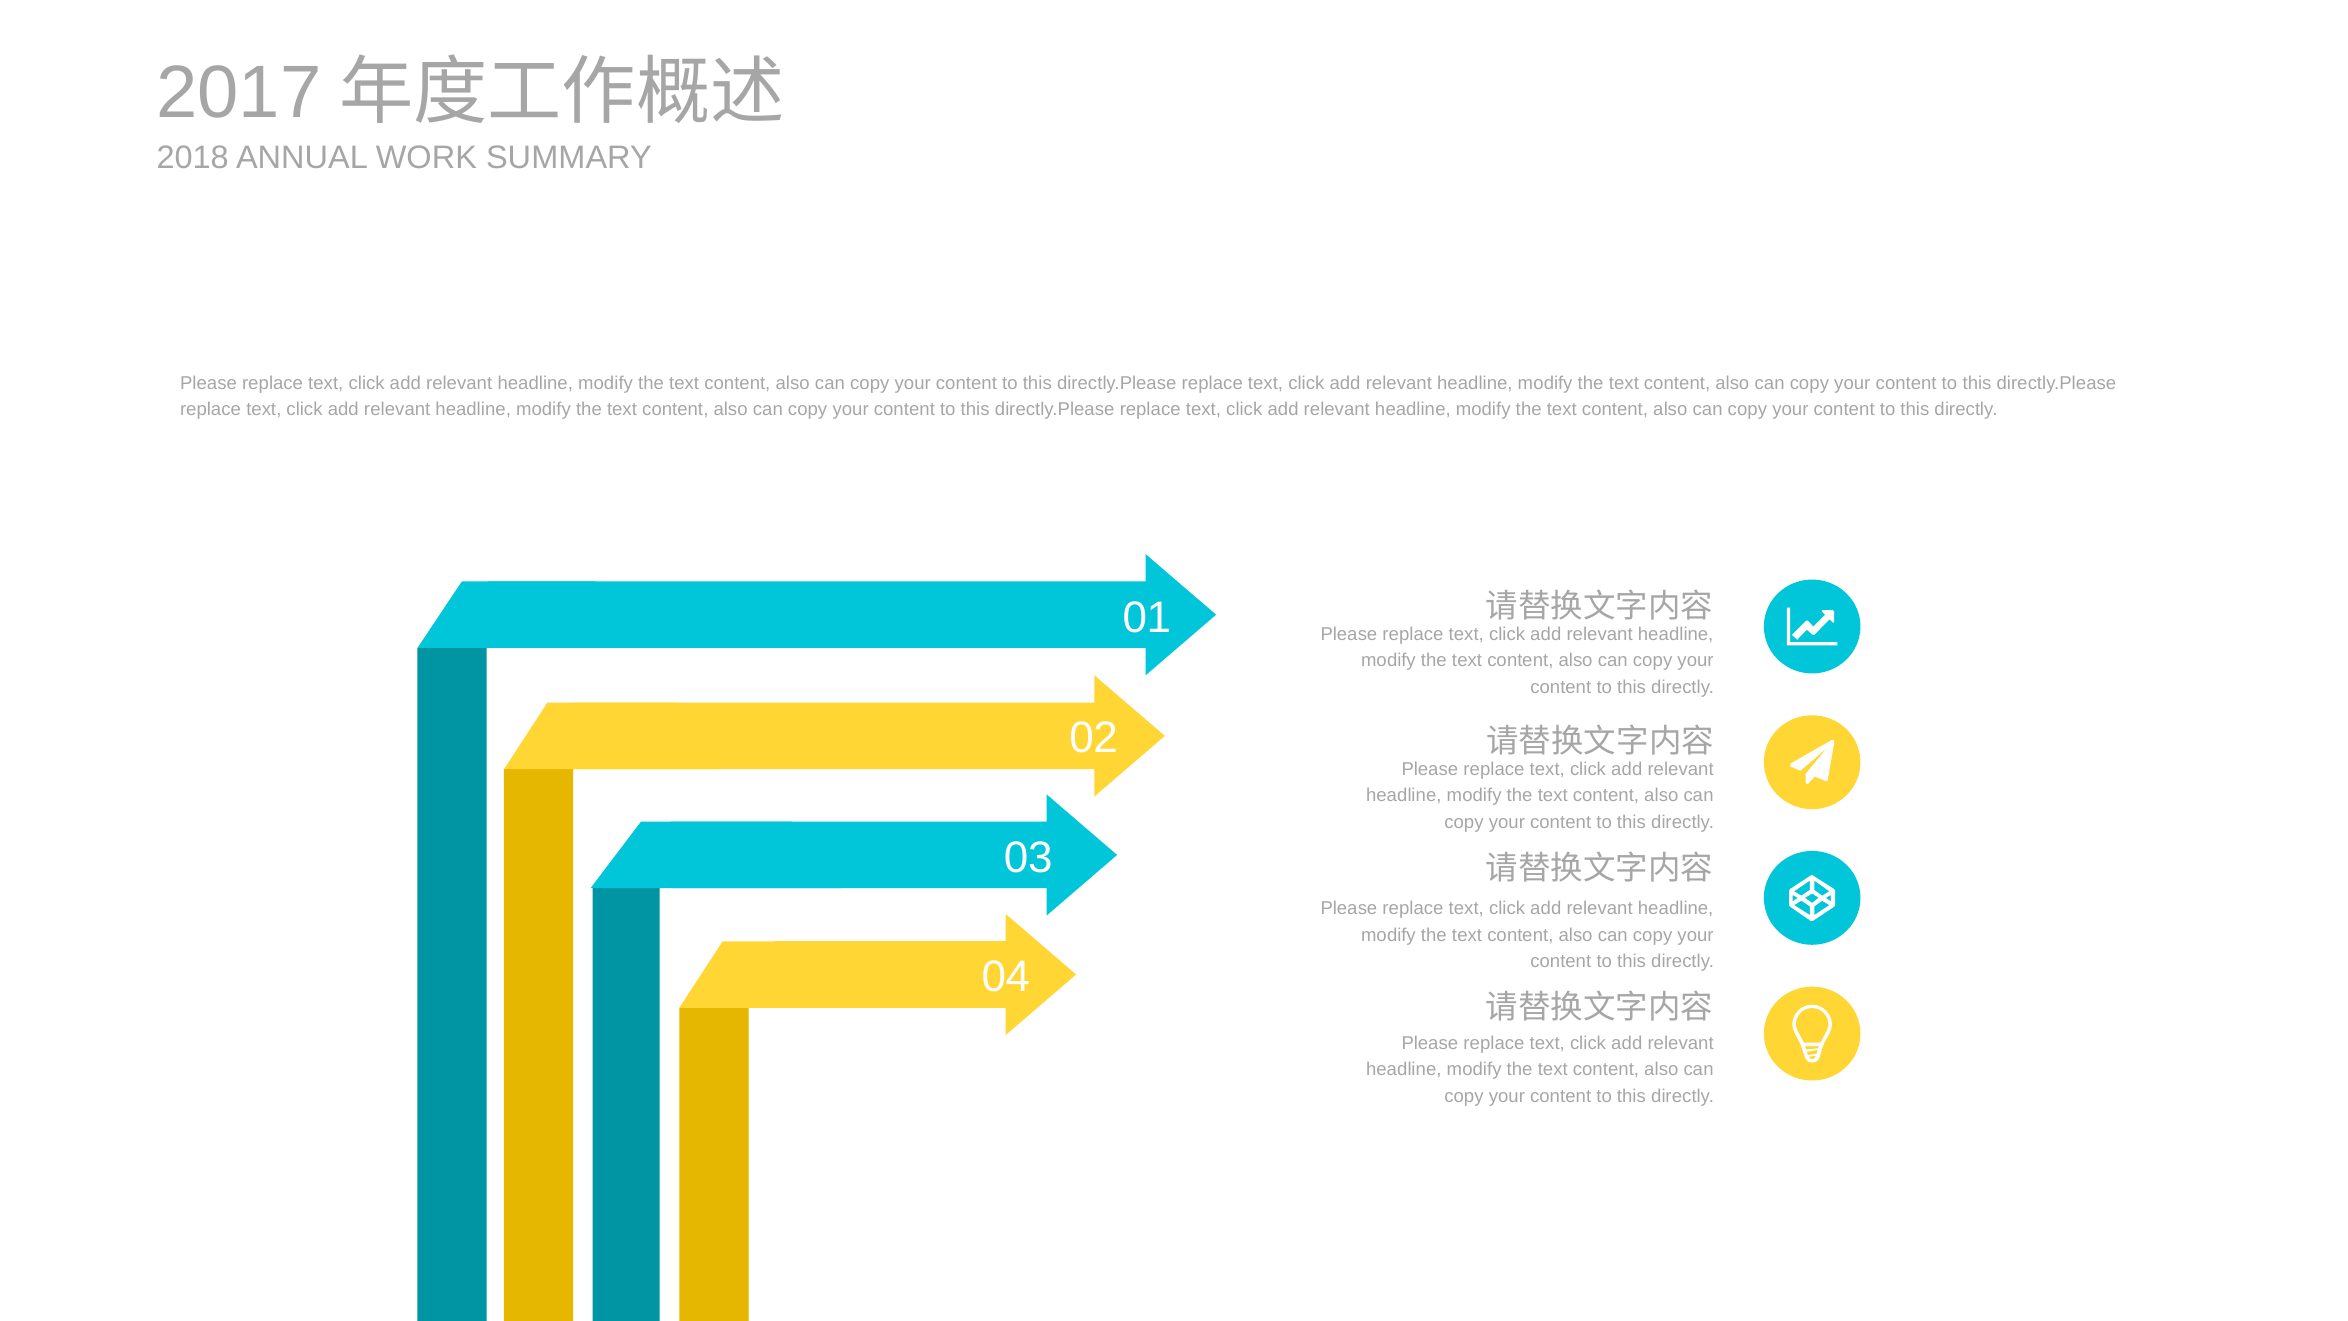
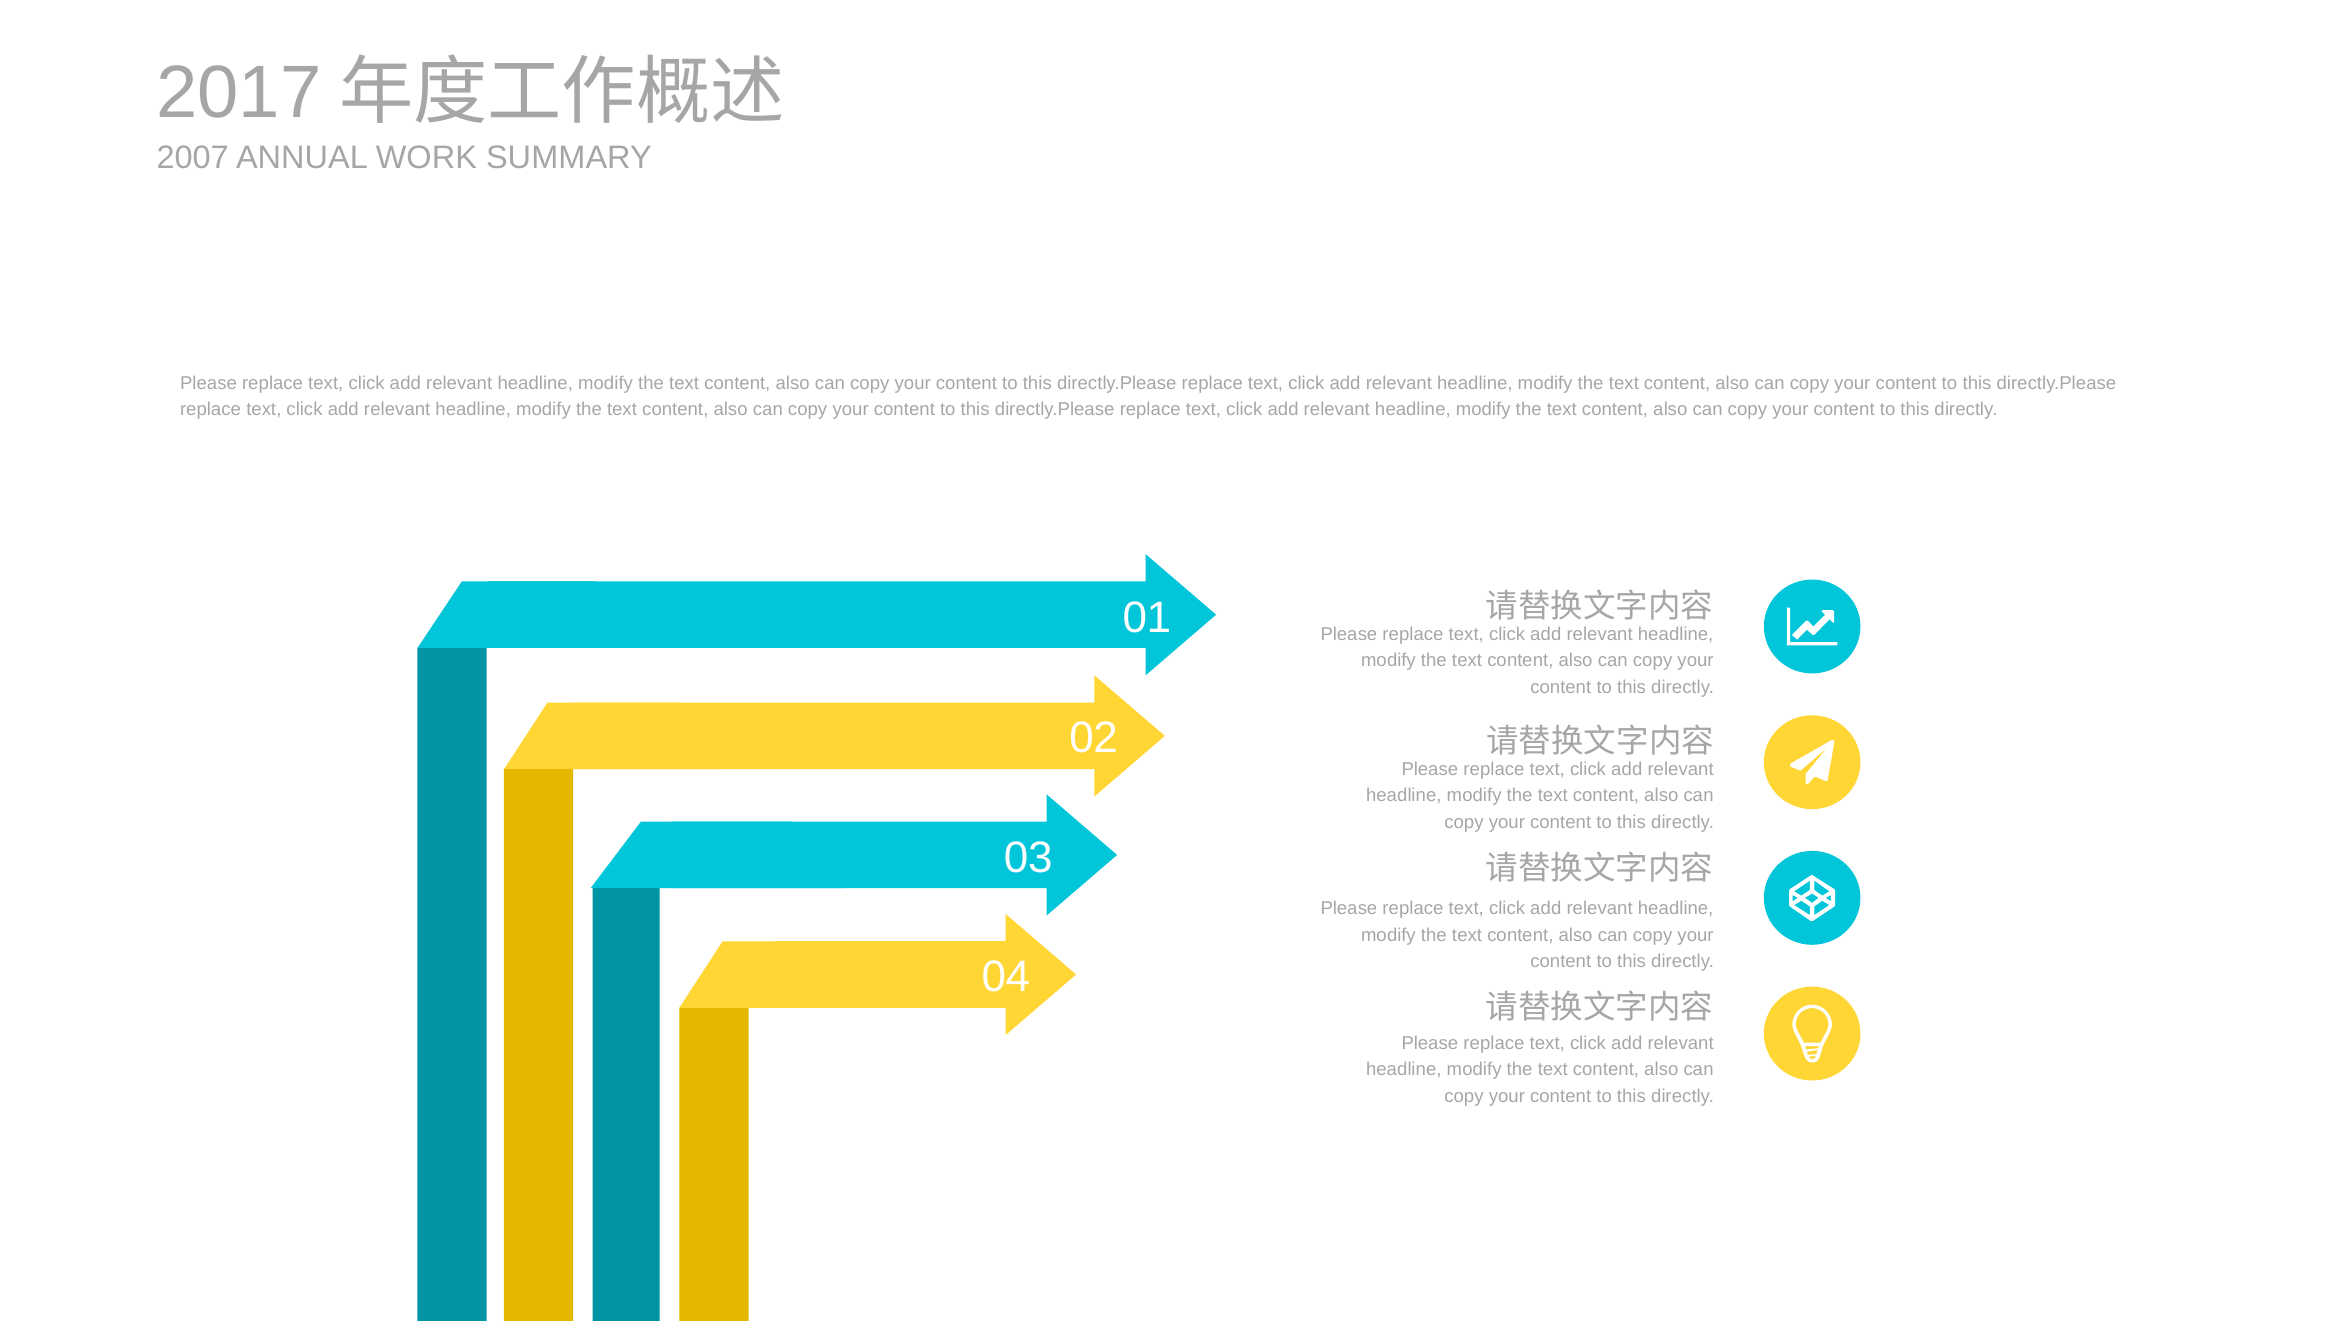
2018: 2018 -> 2007 (193, 158)
